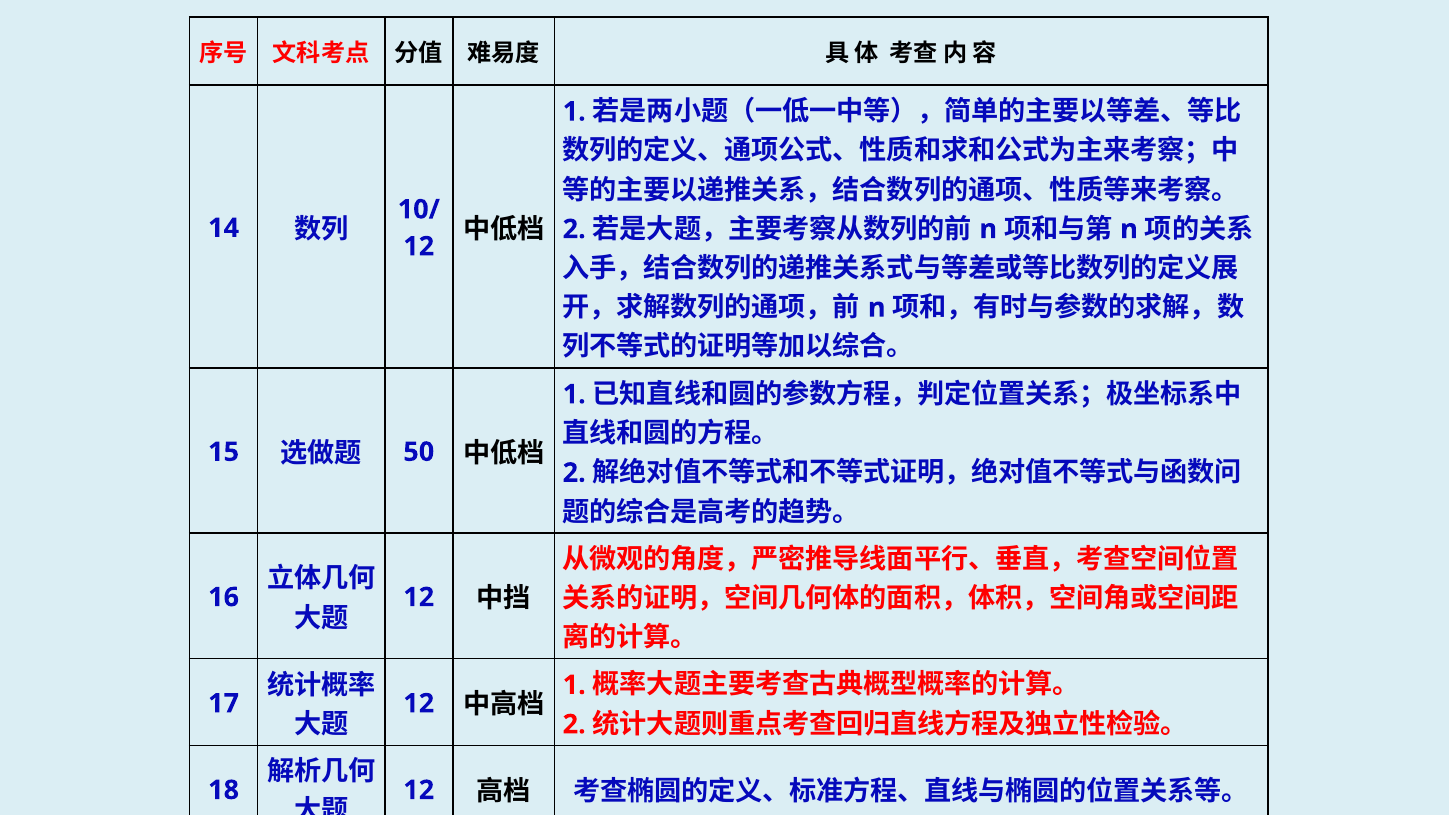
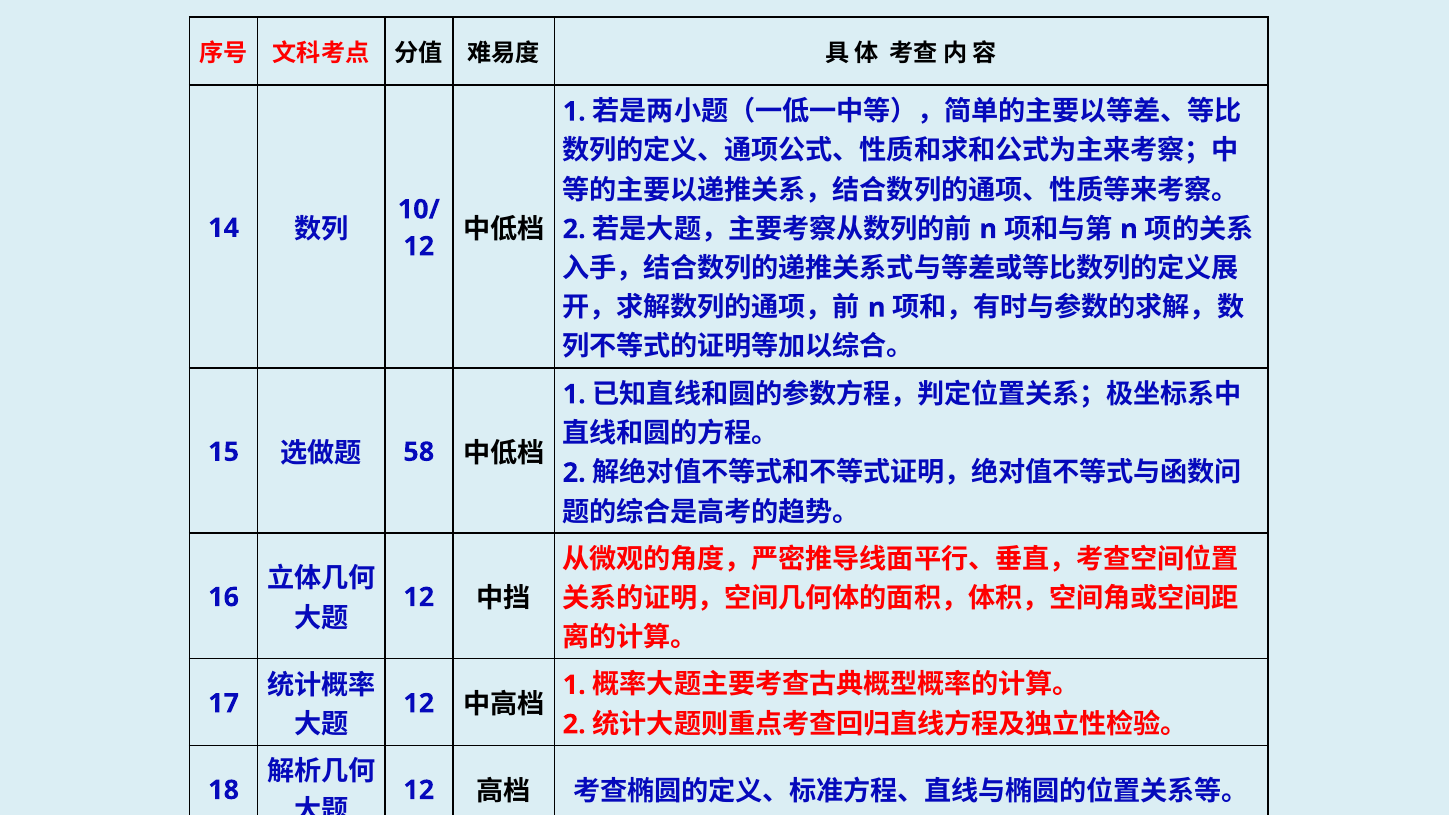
50: 50 -> 58 (419, 452)
